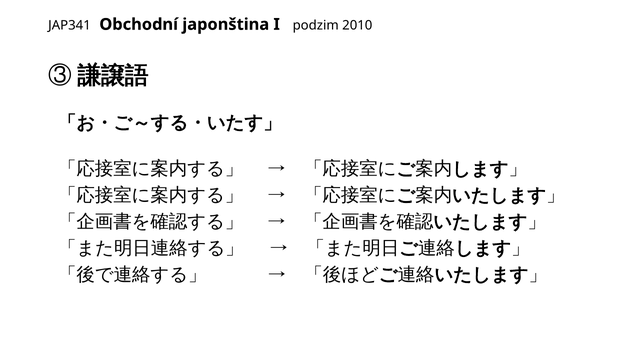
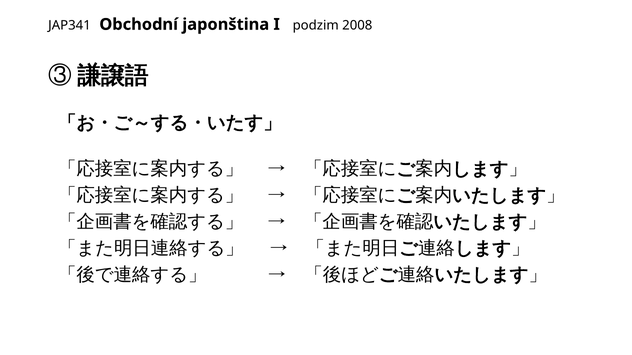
2010: 2010 -> 2008 (357, 26)
